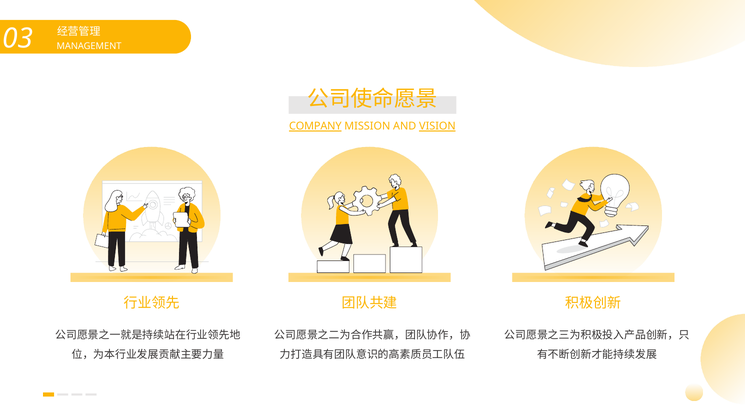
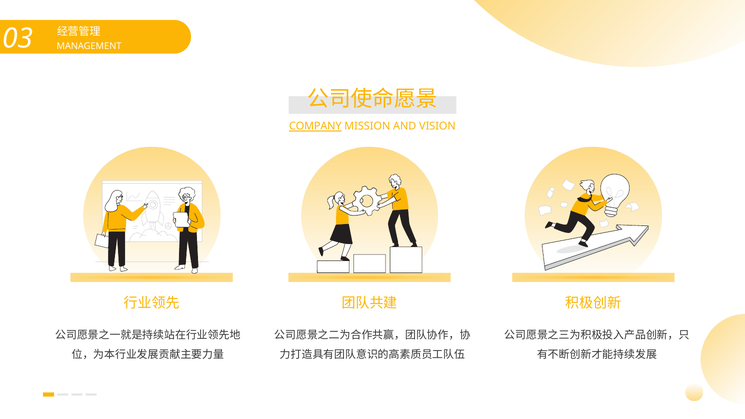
VISION underline: present -> none (437, 126)
